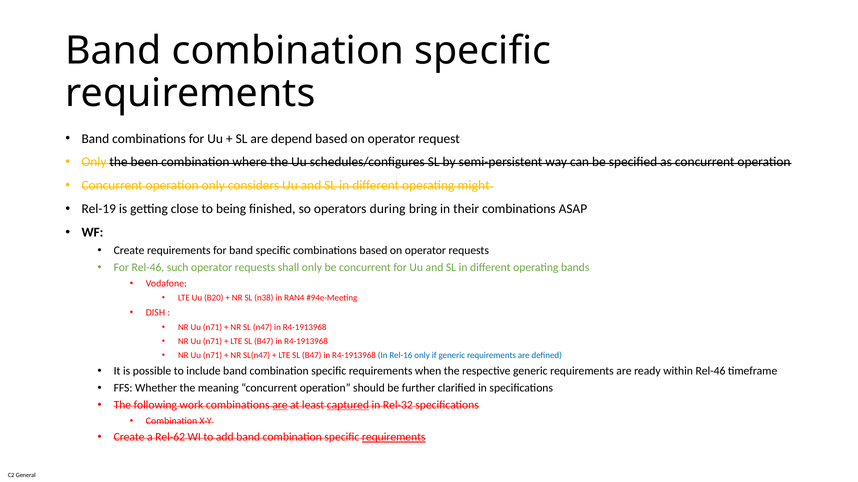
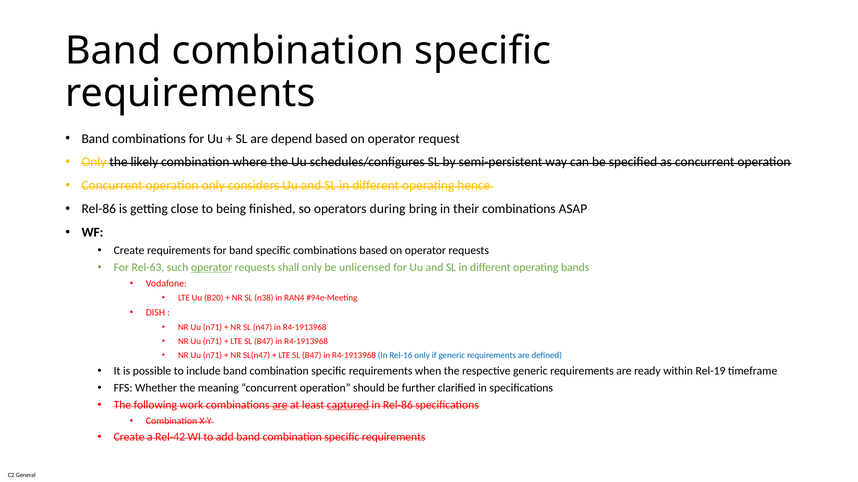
been: been -> likely (144, 162)
might: might -> hence (474, 186)
Rel-19: Rel-19 -> Rel-86 (99, 209)
For Rel-46: Rel-46 -> Rel-63 (148, 268)
operator underline: none -> present (212, 268)
be concurrent: concurrent -> unlicensed (365, 268)
within Rel-46: Rel-46 -> Rel-19 (710, 371)
in Rel-32: Rel-32 -> Rel-86 (398, 405)
Rel-62: Rel-62 -> Rel-42 (170, 437)
requirements underline: present -> none (394, 437)
